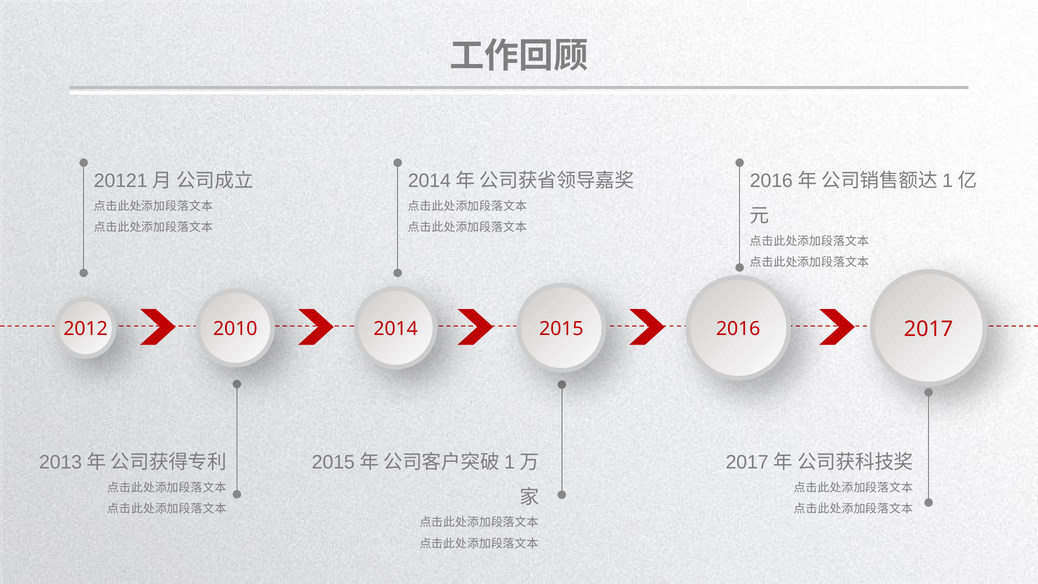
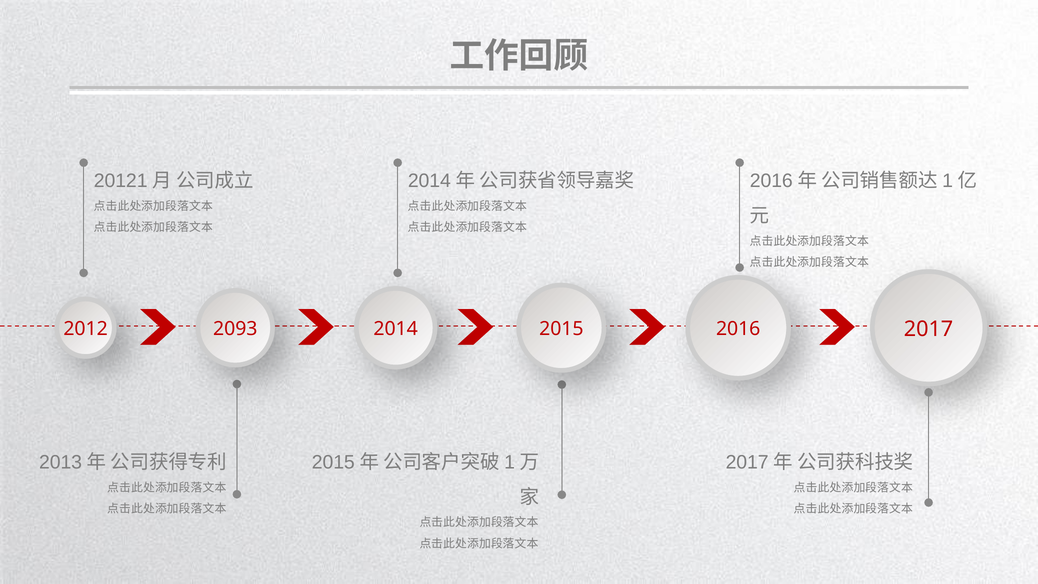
2010: 2010 -> 2093 (235, 329)
